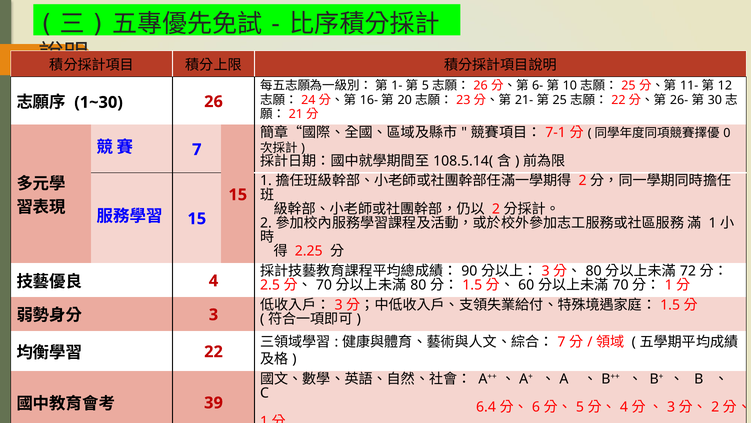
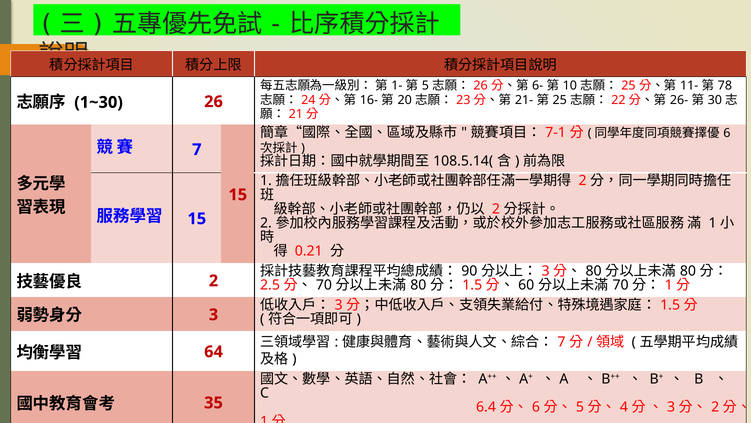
12: 12 -> 78 (725, 86)
0: 0 -> 6 (727, 133)
2.25: 2.25 -> 0.21 (309, 251)
72: 72 -> 80 (688, 271)
4: 4 -> 2 (214, 280)
22: 22 -> 64 (214, 351)
39: 39 -> 35 (214, 402)
